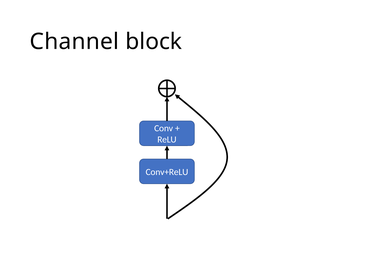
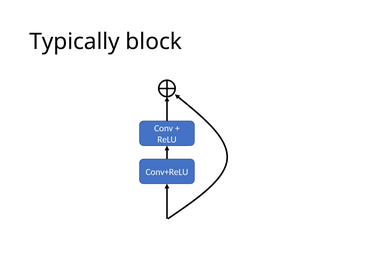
Channel: Channel -> Typically (74, 42)
